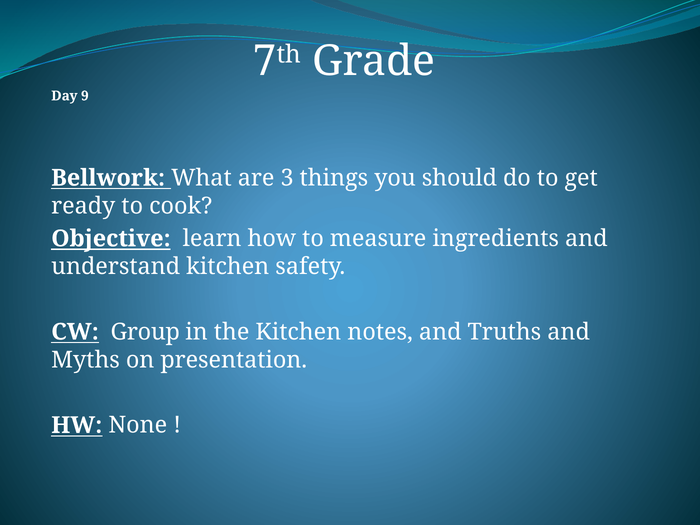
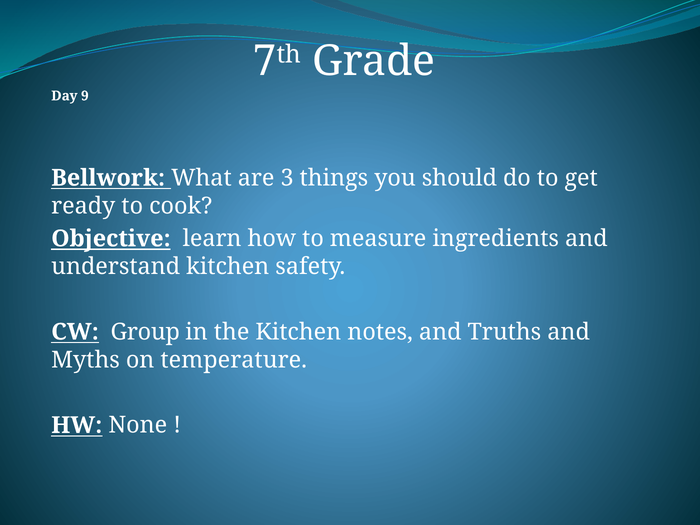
presentation: presentation -> temperature (234, 360)
